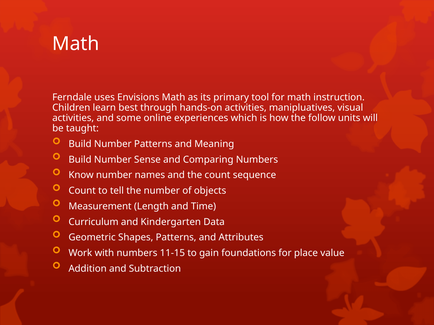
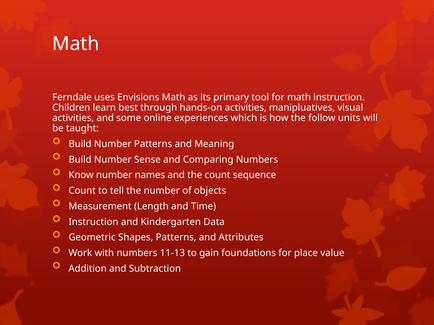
Curriculum: Curriculum -> Instruction (93, 222)
11-15: 11-15 -> 11-13 (172, 253)
